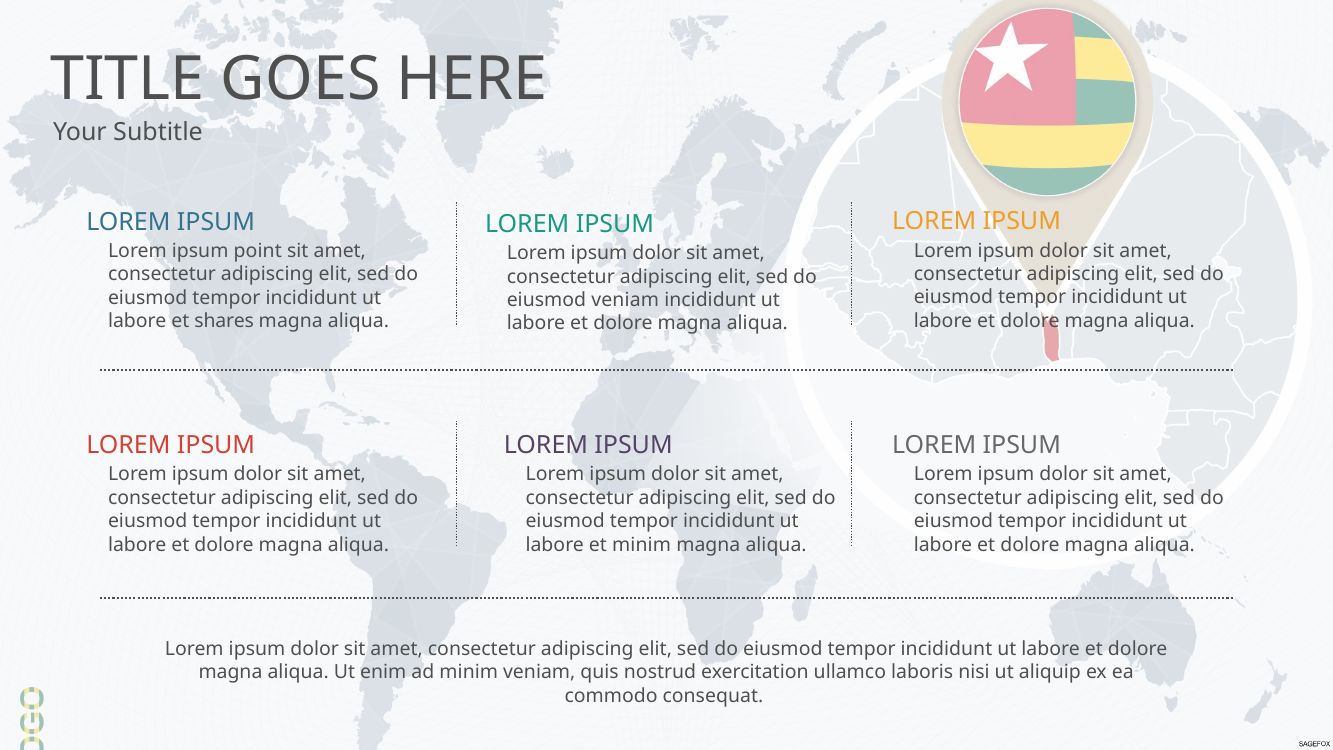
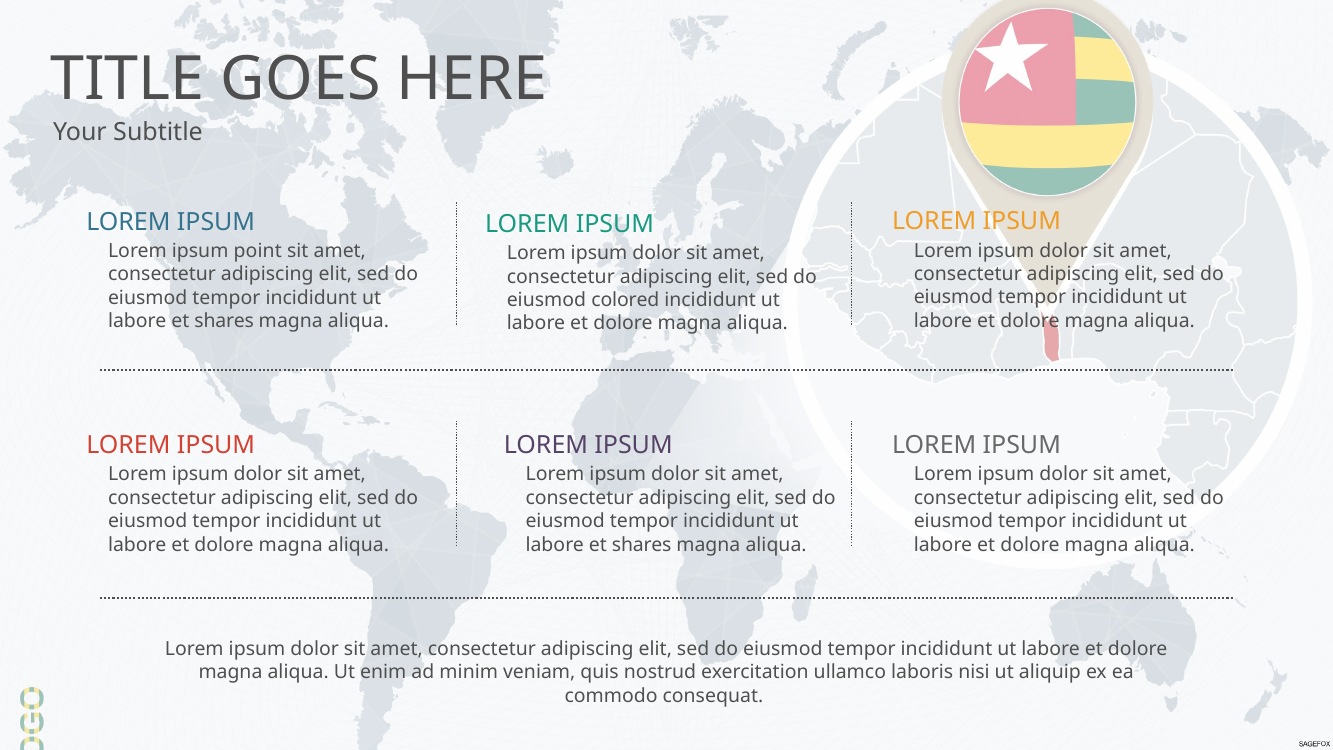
eiusmod veniam: veniam -> colored (625, 300)
minim: minim -> shares (642, 544)
